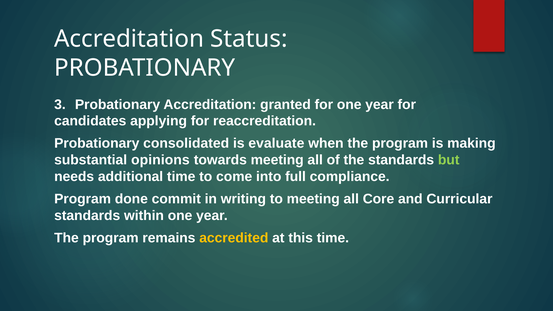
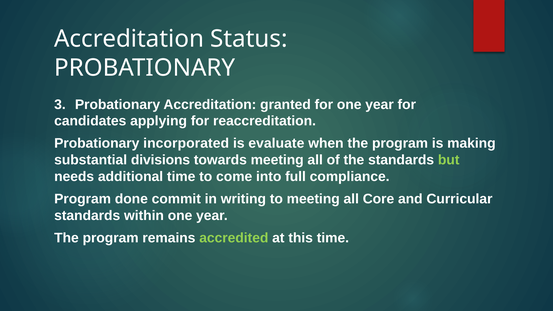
consolidated: consolidated -> incorporated (186, 143)
opinions: opinions -> divisions (161, 160)
accredited colour: yellow -> light green (234, 238)
